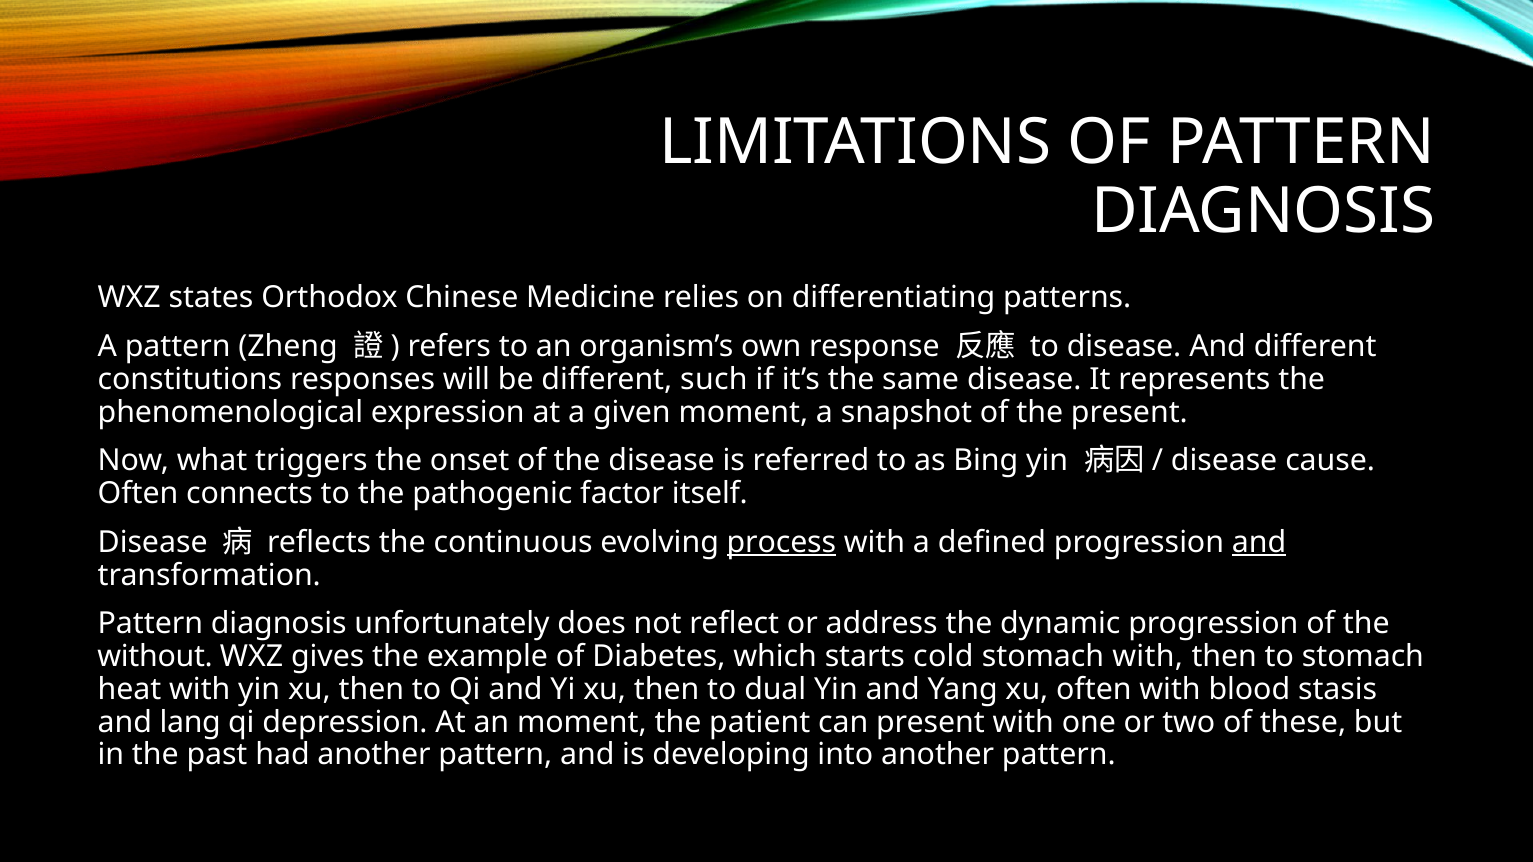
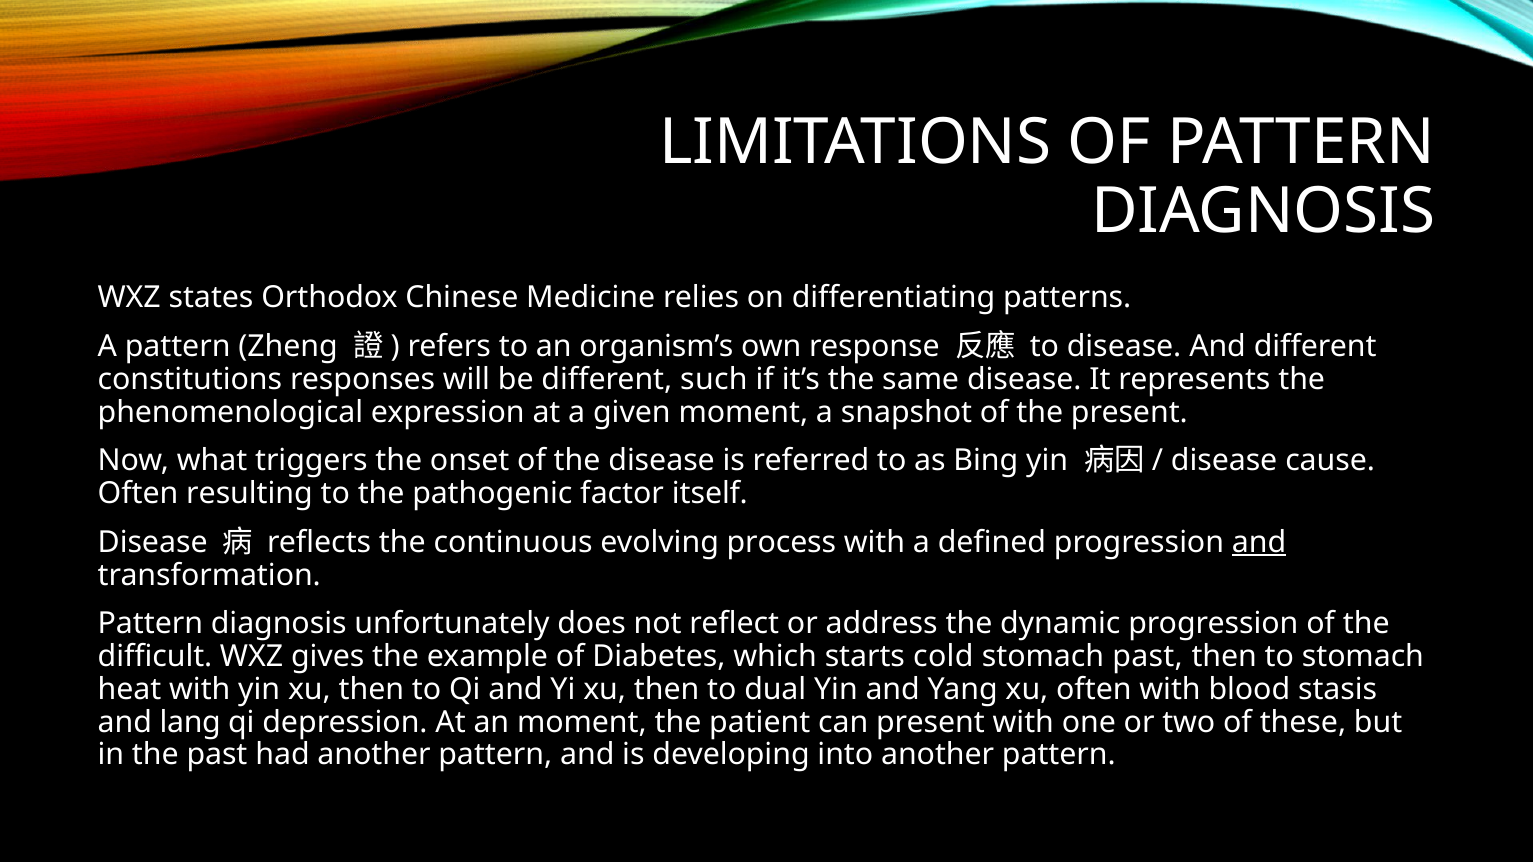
connects: connects -> resulting (250, 494)
process underline: present -> none (781, 542)
without: without -> difficult (155, 657)
stomach with: with -> past (1148, 657)
